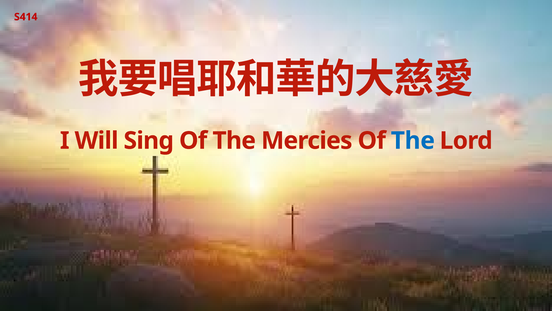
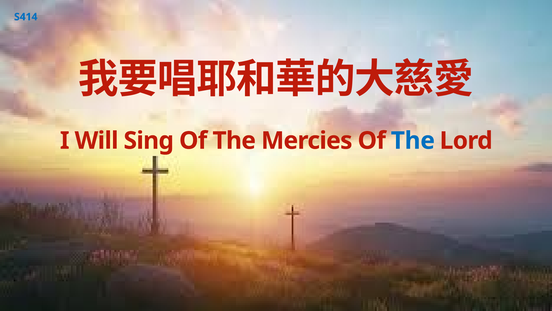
S414 colour: red -> blue (26, 17)
